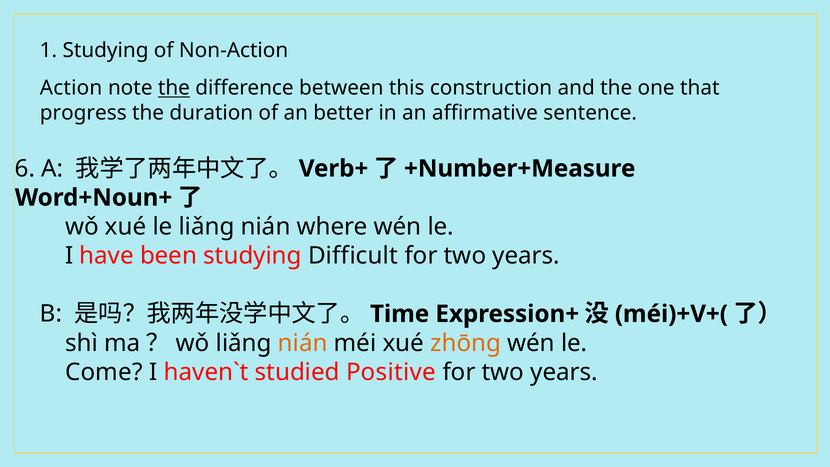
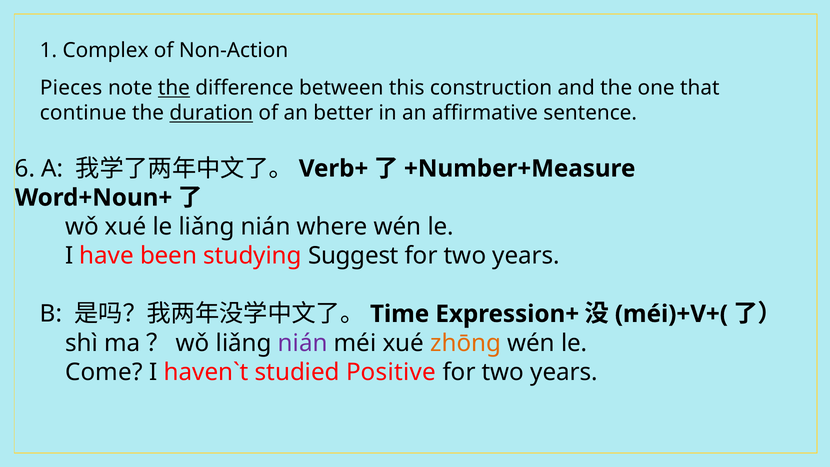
1 Studying: Studying -> Complex (106, 50)
Action: Action -> Pieces (71, 88)
progress: progress -> continue (83, 113)
duration underline: none -> present (211, 113)
Difficult: Difficult -> Suggest (353, 256)
nián colour: orange -> purple (303, 343)
